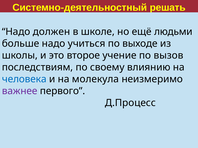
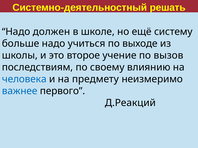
людьми: людьми -> систему (173, 32)
молекула: молекула -> предмету (95, 79)
важнее colour: purple -> blue (20, 91)
Д.Процесс: Д.Процесс -> Д.Реакций (130, 103)
